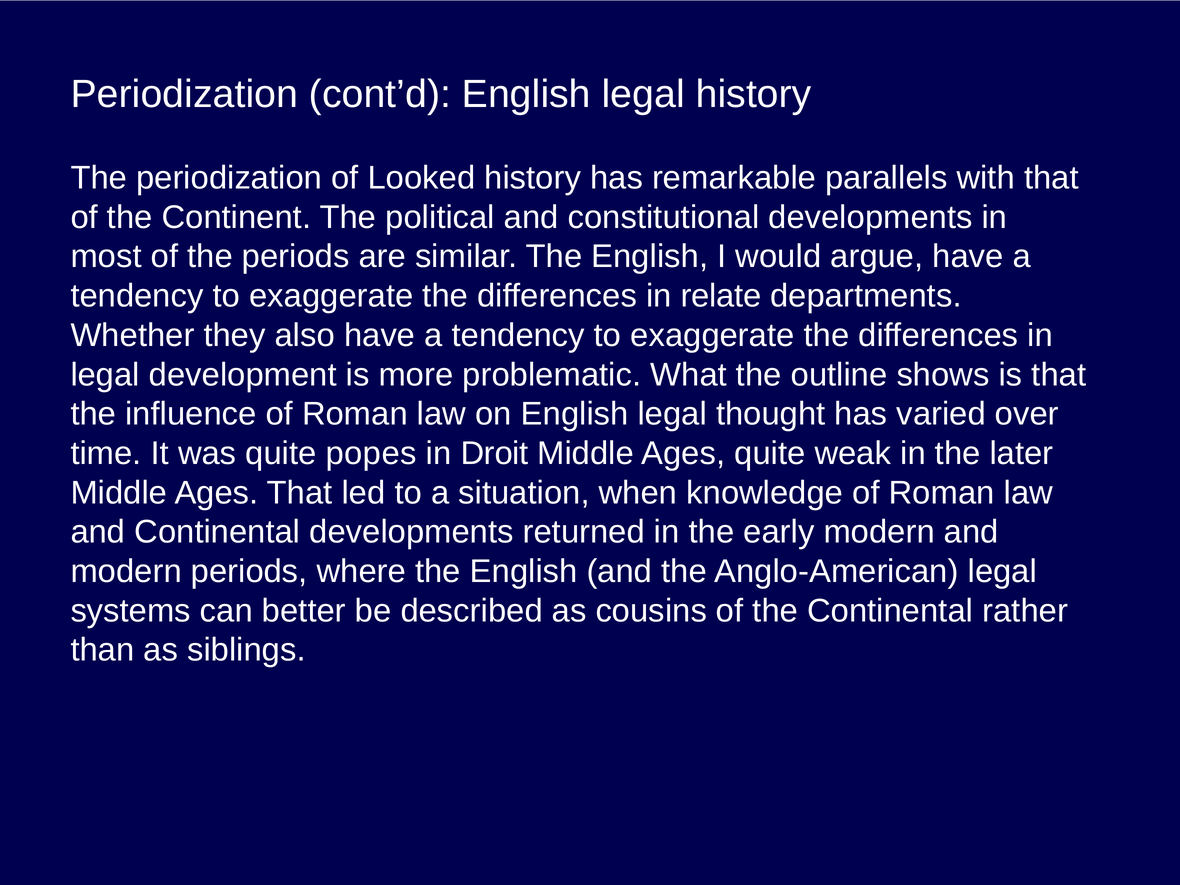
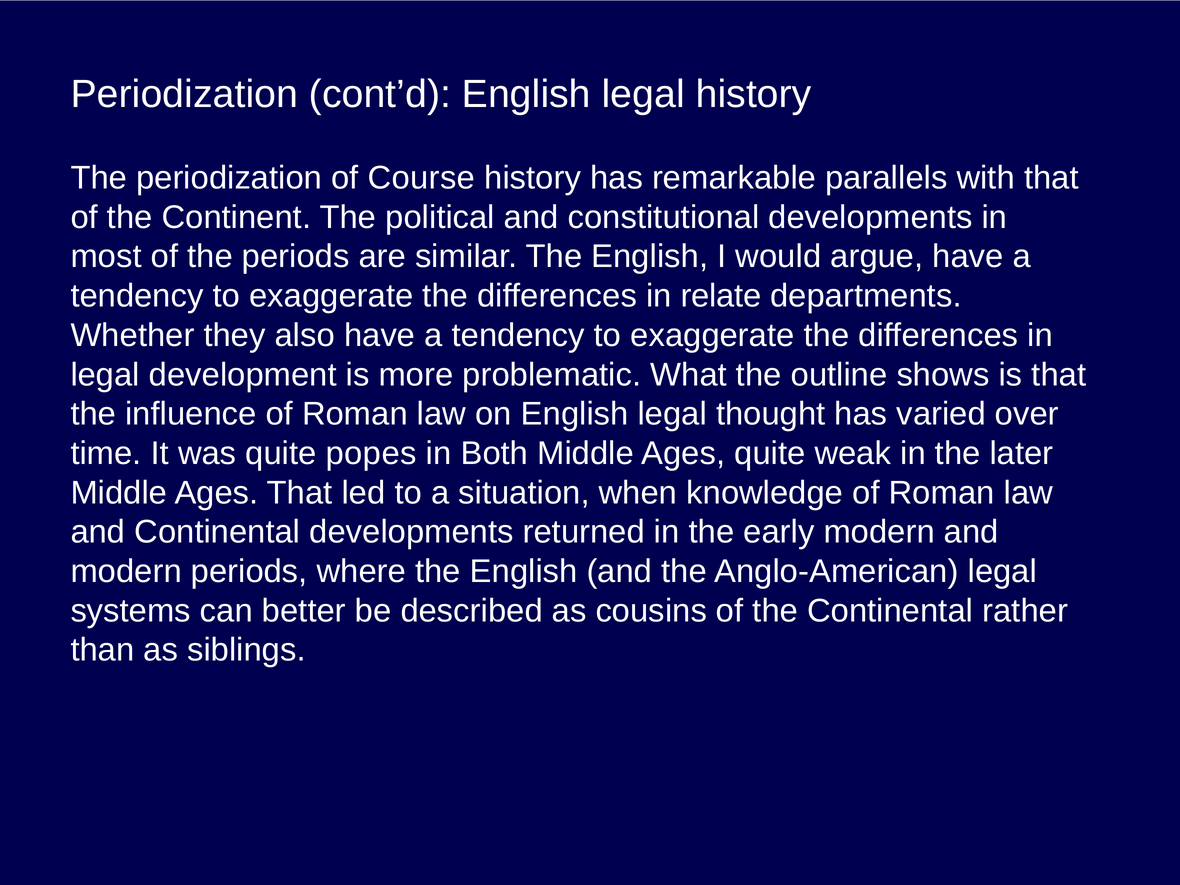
Looked: Looked -> Course (421, 178)
Droit: Droit -> Both (494, 453)
